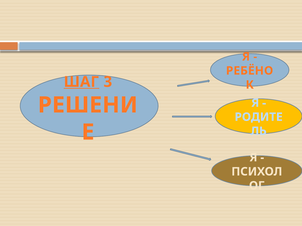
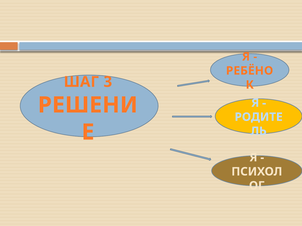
ШАГ underline: present -> none (81, 82)
